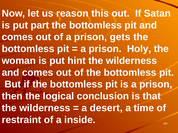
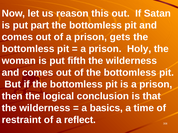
hint: hint -> fifth (77, 61)
desert: desert -> basics (106, 108)
inside: inside -> reflect (80, 120)
